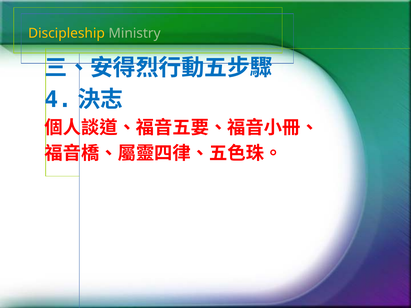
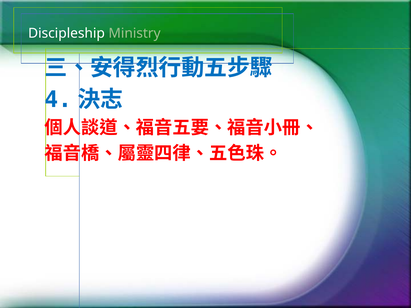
Discipleship colour: yellow -> white (67, 33)
